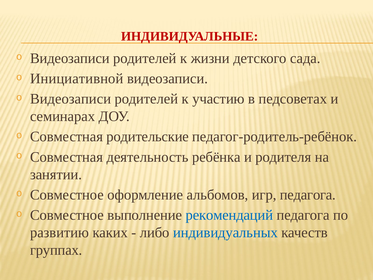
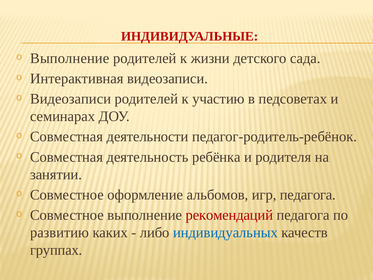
Видеозаписи: Видеозаписи -> Выполнение (70, 58)
Инициативной: Инициативной -> Интерактивная (77, 79)
родительские: родительские -> деятельности (148, 137)
рекомендаций colour: blue -> red (229, 215)
